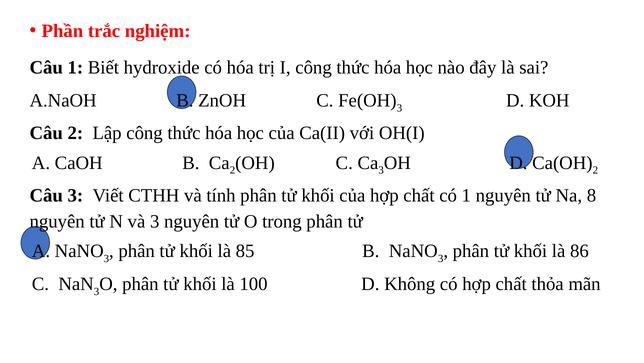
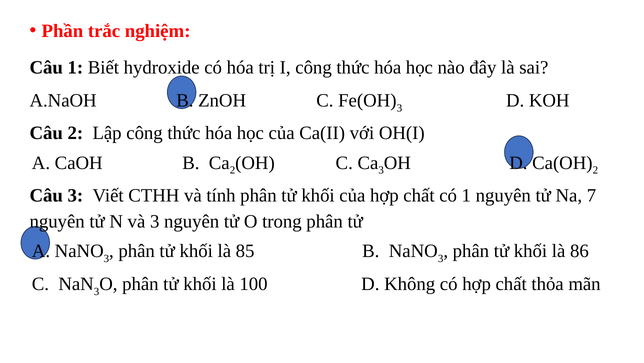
8: 8 -> 7 (591, 195)
